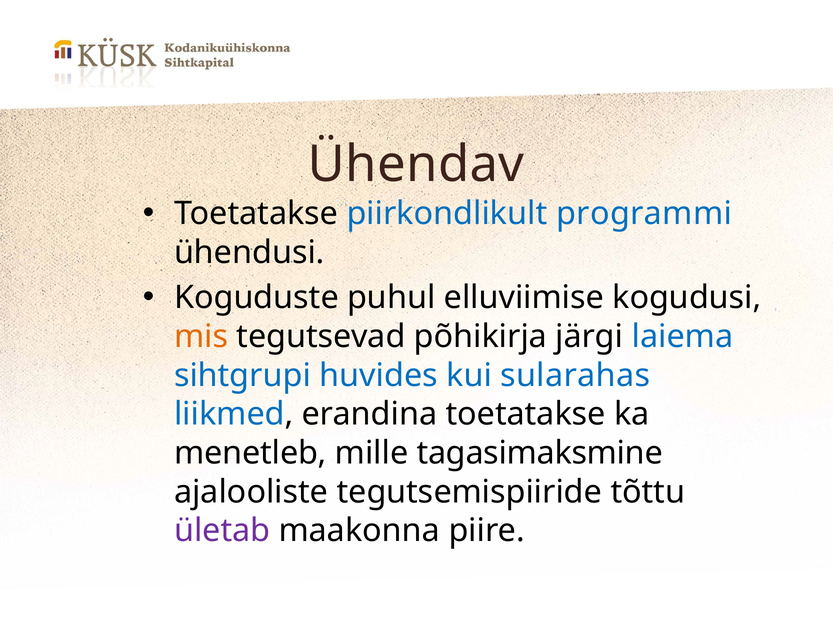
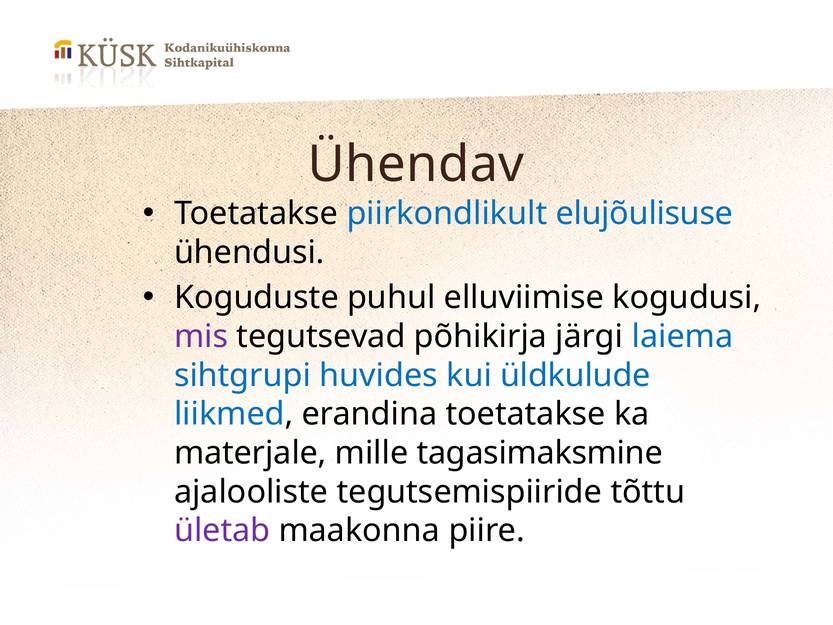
programmi: programmi -> elujõulisuse (644, 214)
mis colour: orange -> purple (201, 336)
sularahas: sularahas -> üldkulude (575, 375)
menetleb: menetleb -> materjale (250, 453)
